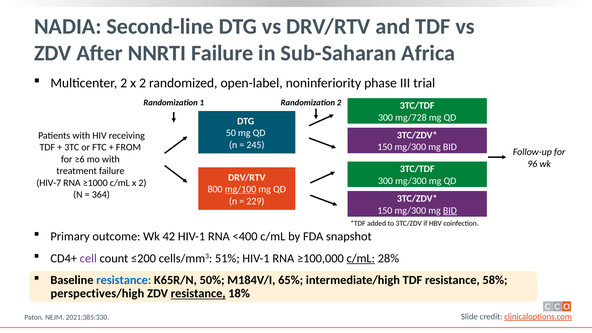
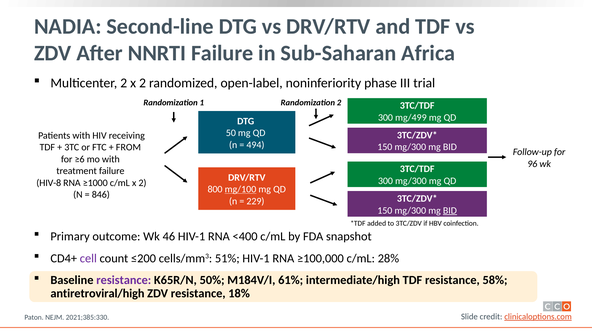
mg/728: mg/728 -> mg/499 (411, 117)
245: 245 -> 494 (255, 145)
HIV-7: HIV-7 -> HIV-8 (49, 183)
364: 364 -> 846 (101, 195)
42: 42 -> 46 (169, 236)
c/mL underline: present -> none (361, 258)
resistance colour: blue -> purple (124, 280)
65%: 65% -> 61% (291, 280)
perspectives/high: perspectives/high -> antiretroviral/high (97, 294)
resistance underline: present -> none (198, 294)
